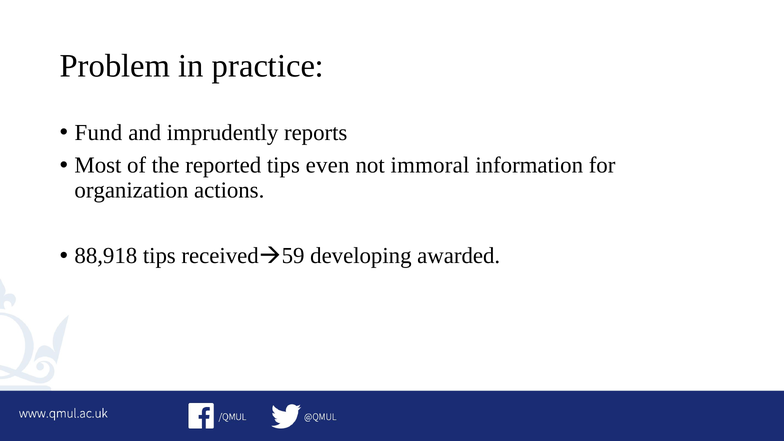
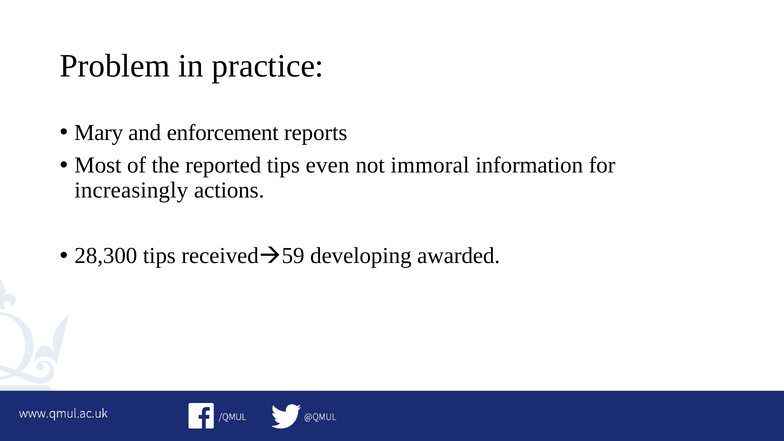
Fund: Fund -> Mary (99, 133)
imprudently: imprudently -> enforcement (223, 133)
organization: organization -> increasingly (131, 190)
88,918: 88,918 -> 28,300 (106, 256)
